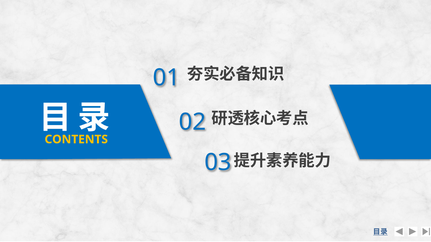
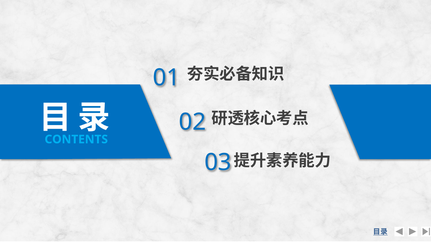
CONTENTS colour: yellow -> light blue (76, 140)
